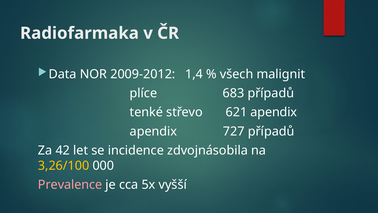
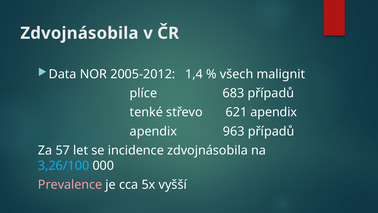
Radiofarmaka: Radiofarmaka -> Zdvojnásobila (79, 33)
2009-2012: 2009-2012 -> 2005-2012 (143, 74)
727: 727 -> 963 (234, 131)
42: 42 -> 57 (63, 150)
3,26/100 colour: yellow -> light blue (64, 165)
